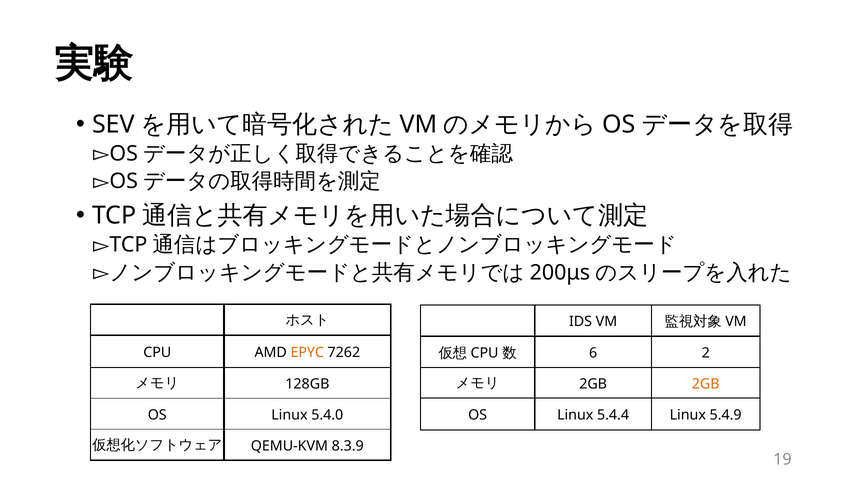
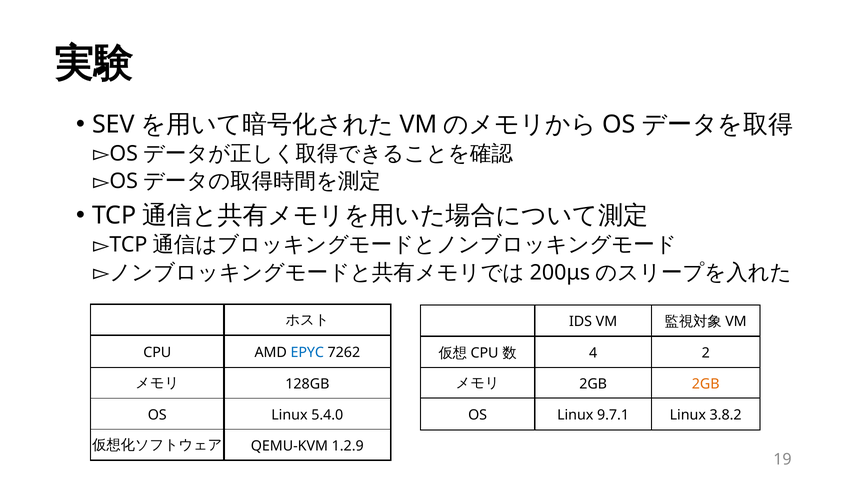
6: 6 -> 4 (593, 353)
EPYC colour: orange -> blue (307, 352)
5.4.4: 5.4.4 -> 9.7.1 (613, 415)
5.4.9: 5.4.9 -> 3.8.2 (726, 415)
8.3.9: 8.3.9 -> 1.2.9 (348, 446)
